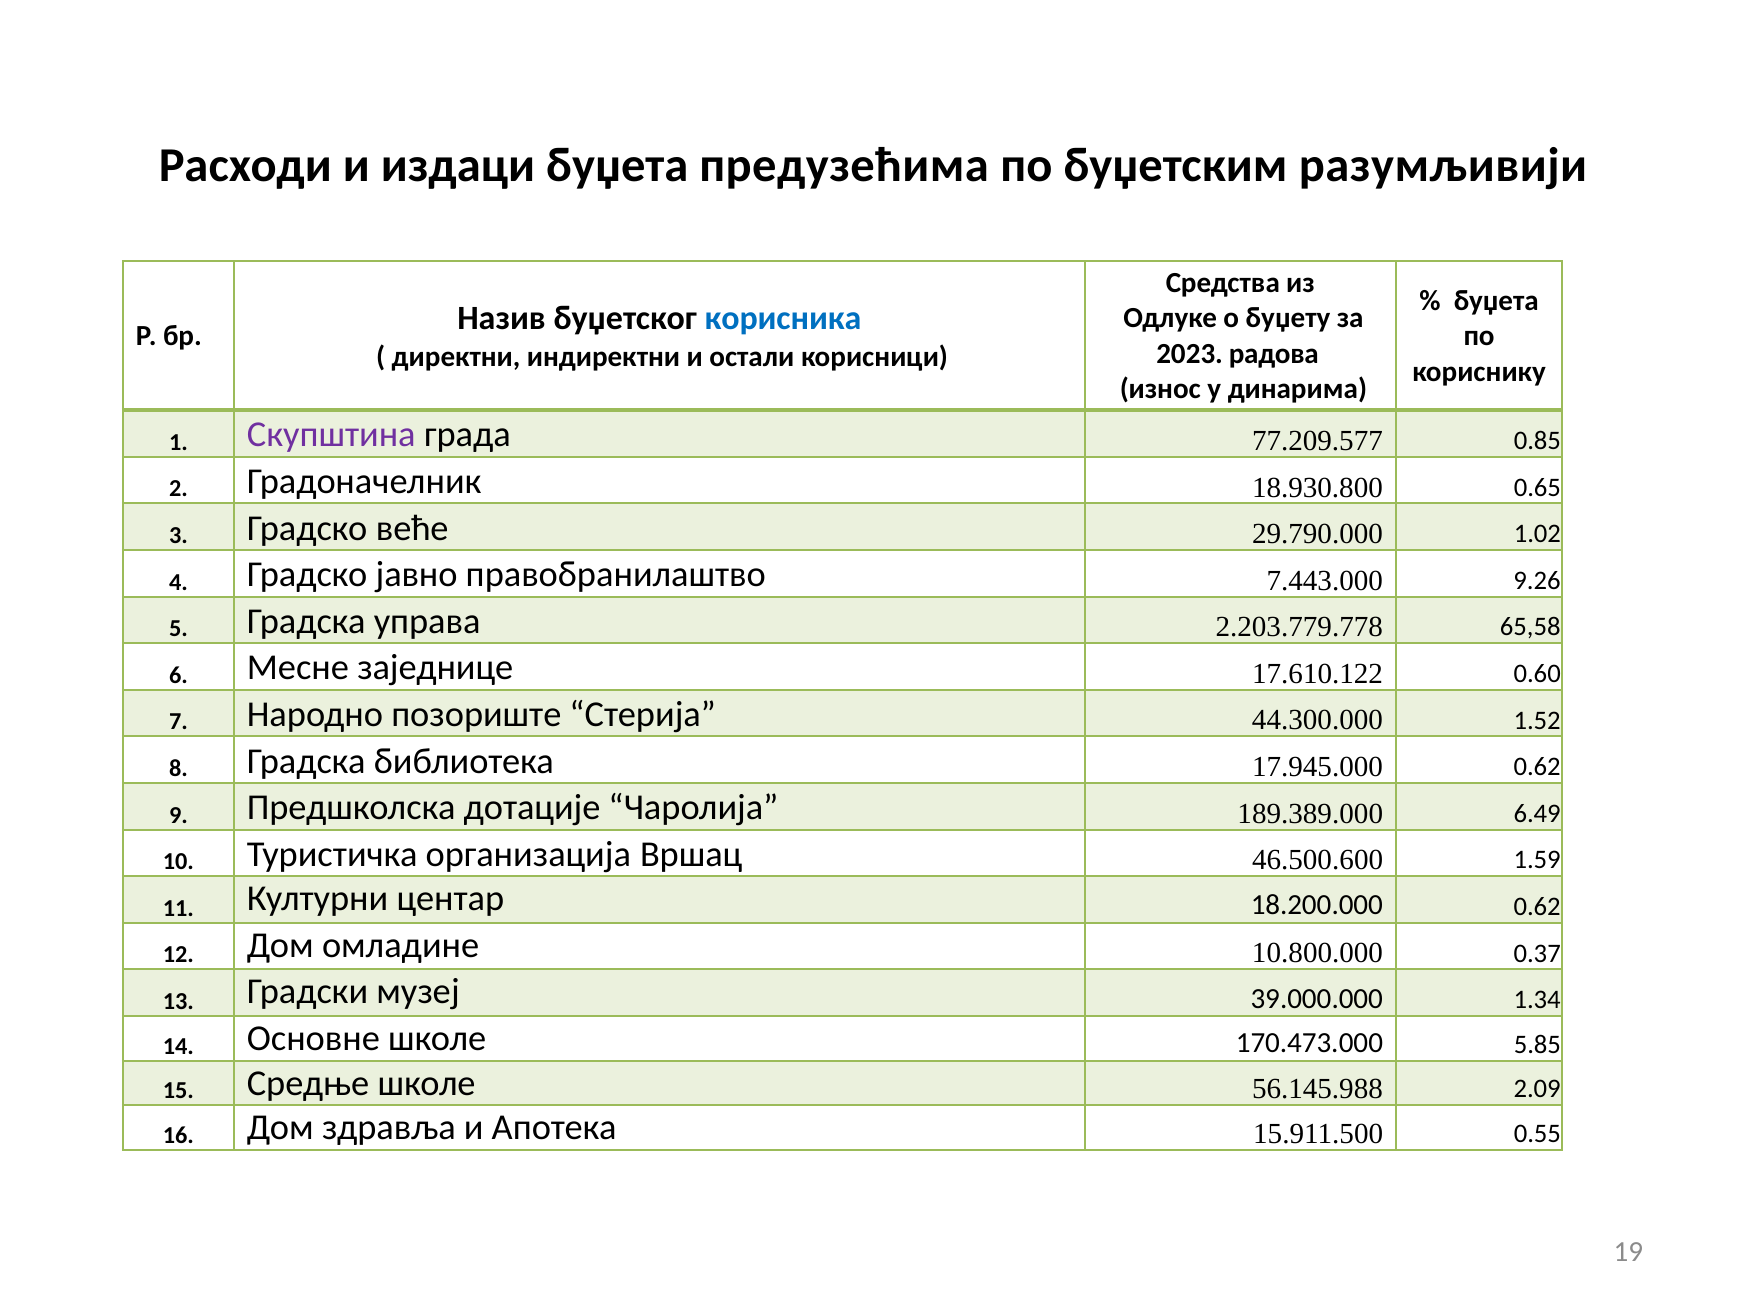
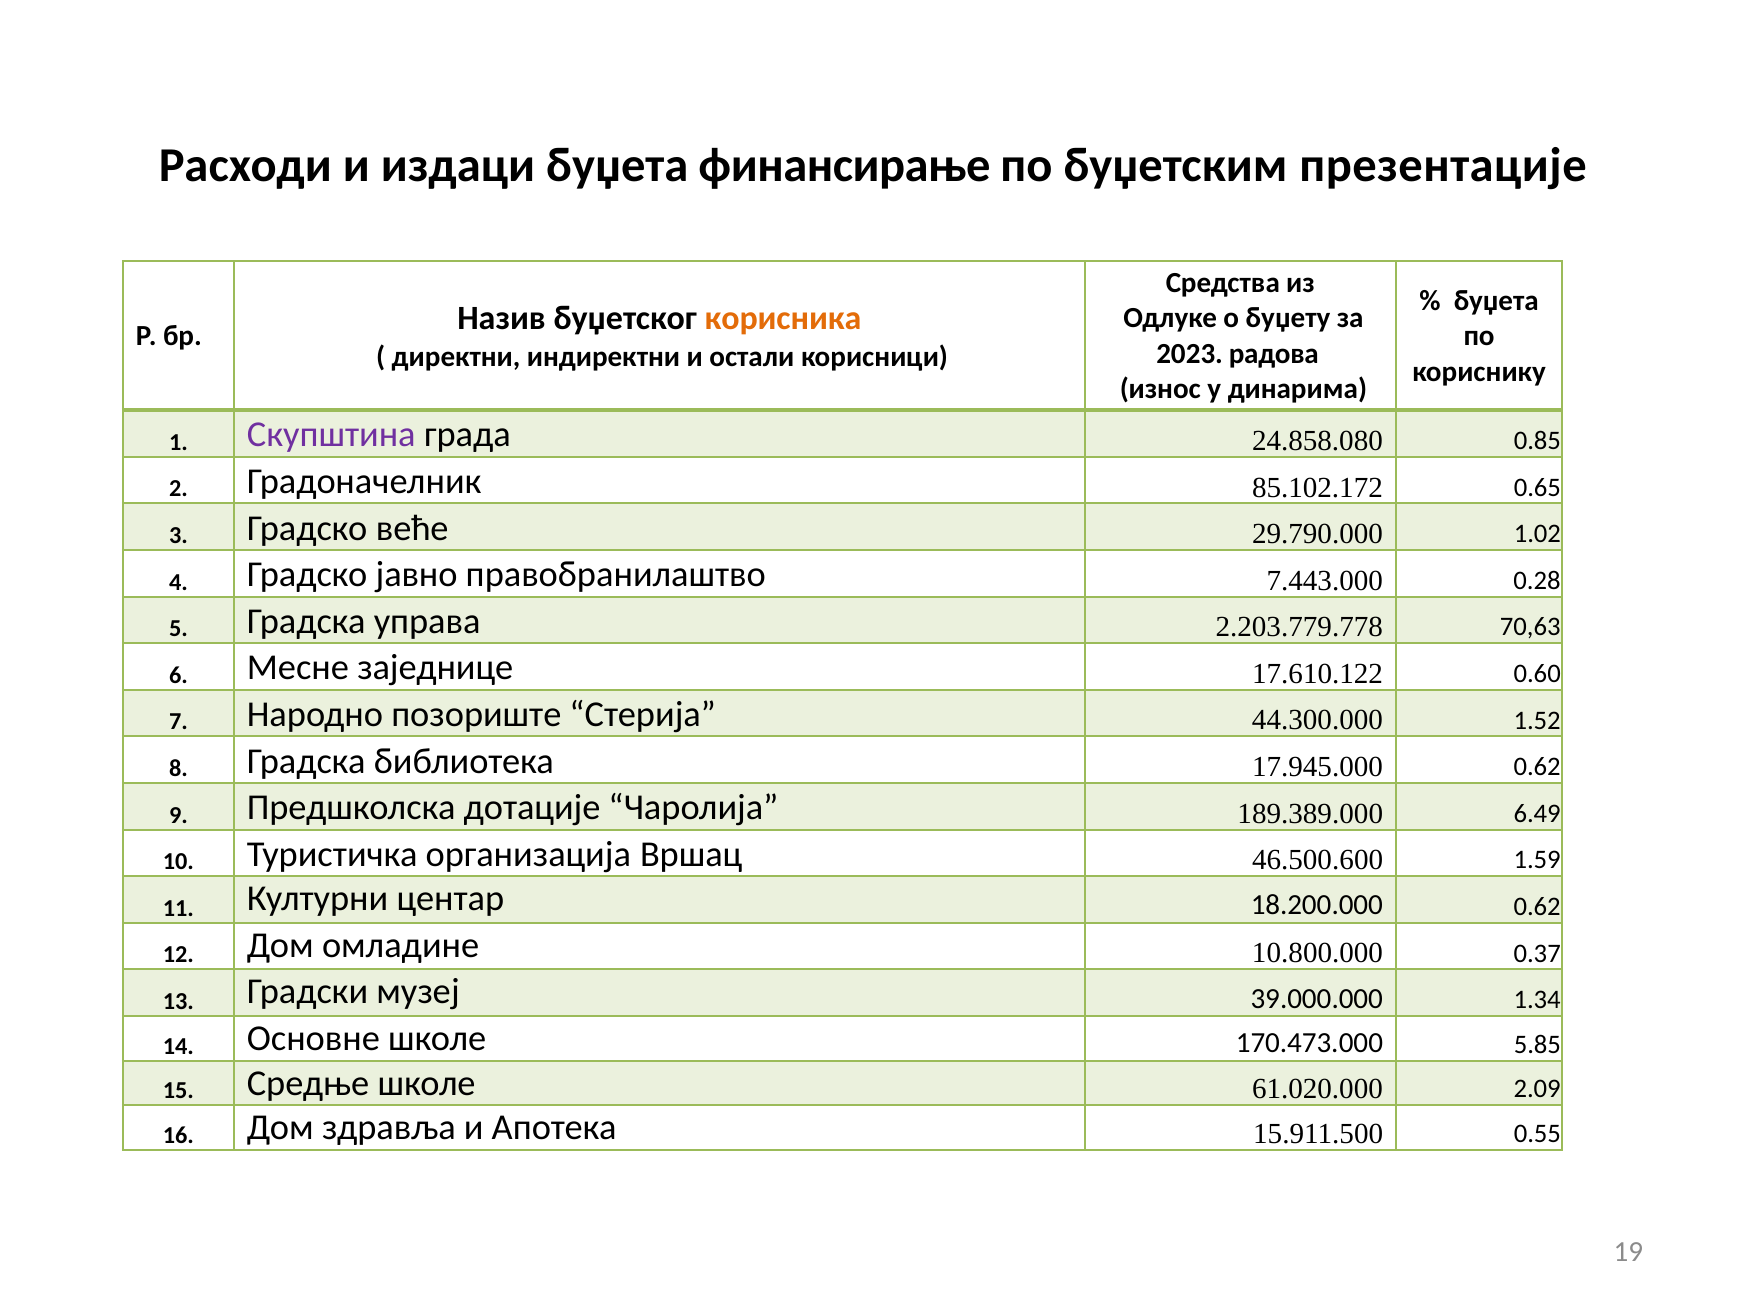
предузећима: предузећима -> финансирање (845, 165)
разумљивији: разумљивији -> презентације (1443, 165)
корисника colour: blue -> orange (783, 318)
77.209.577: 77.209.577 -> 24.858.080 (1317, 441)
18.930.800: 18.930.800 -> 85.102.172 (1317, 487)
9.26: 9.26 -> 0.28 (1537, 580)
65,58: 65,58 -> 70,63 (1530, 627)
56.145.988: 56.145.988 -> 61.020.000 (1317, 1089)
